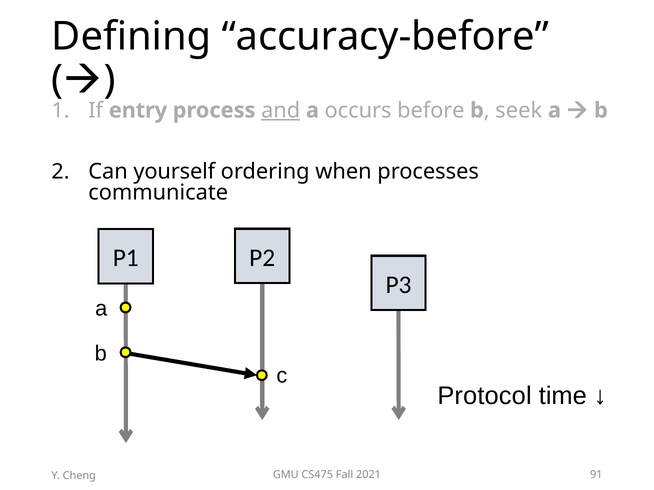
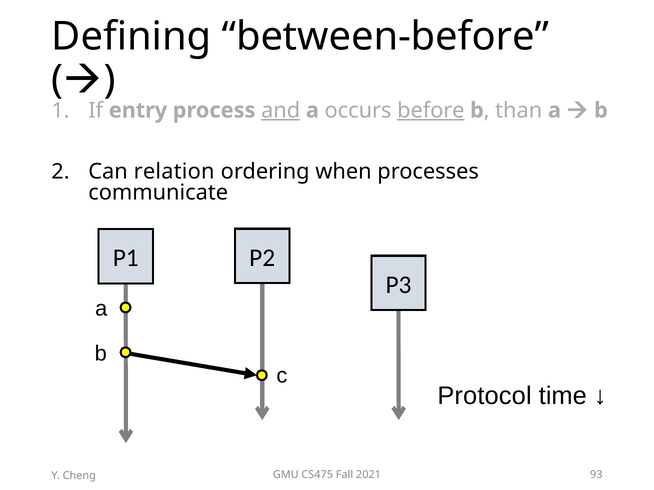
accuracy-before: accuracy-before -> between-before (385, 37)
before underline: none -> present (431, 110)
seek: seek -> than (519, 110)
yourself: yourself -> relation (174, 172)
91: 91 -> 93 (596, 475)
